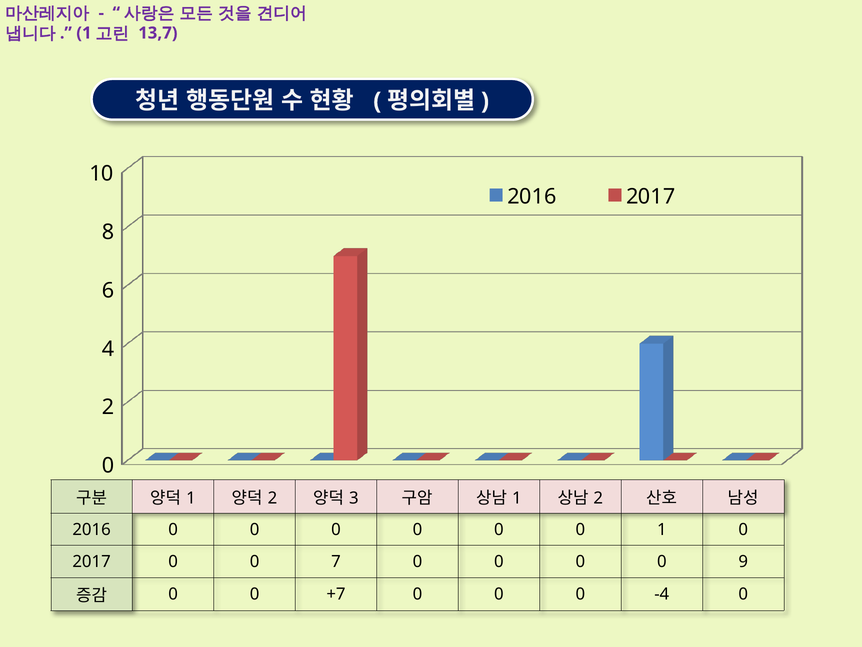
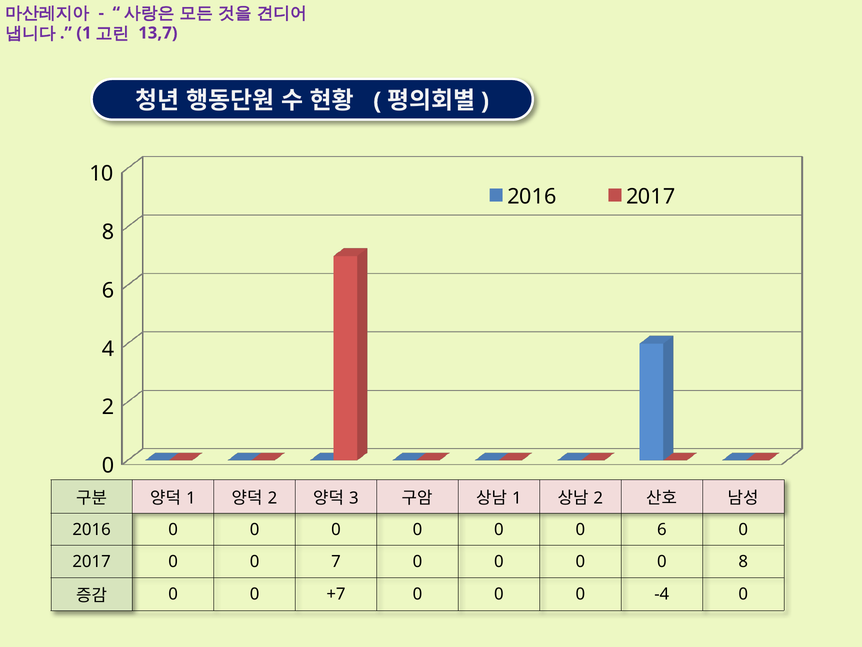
0 1: 1 -> 6 (662, 529)
0 9: 9 -> 8 (743, 561)
